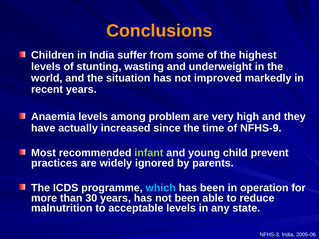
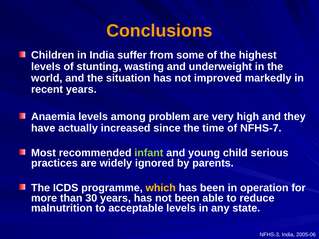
NFHS-9: NFHS-9 -> NFHS-7 (261, 128)
prevent: prevent -> serious (270, 153)
which colour: light blue -> yellow (161, 188)
